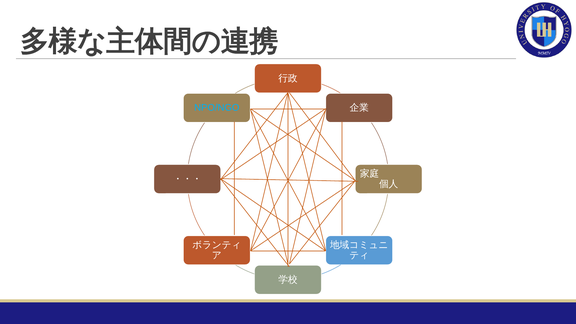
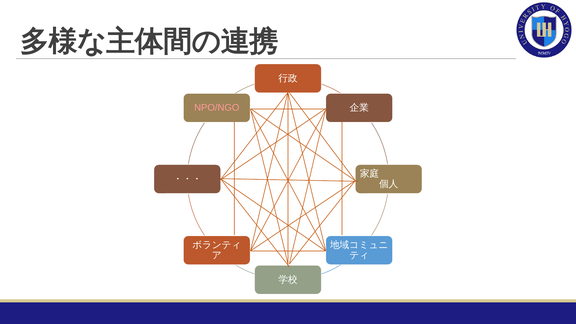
NPO/NGO colour: light blue -> pink (217, 108)
